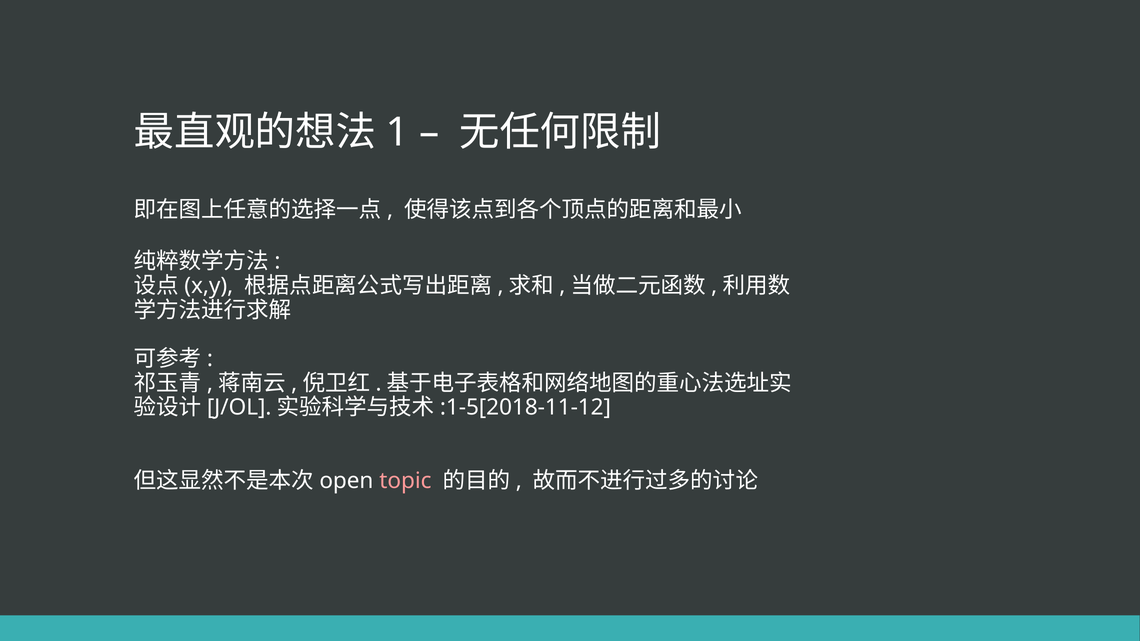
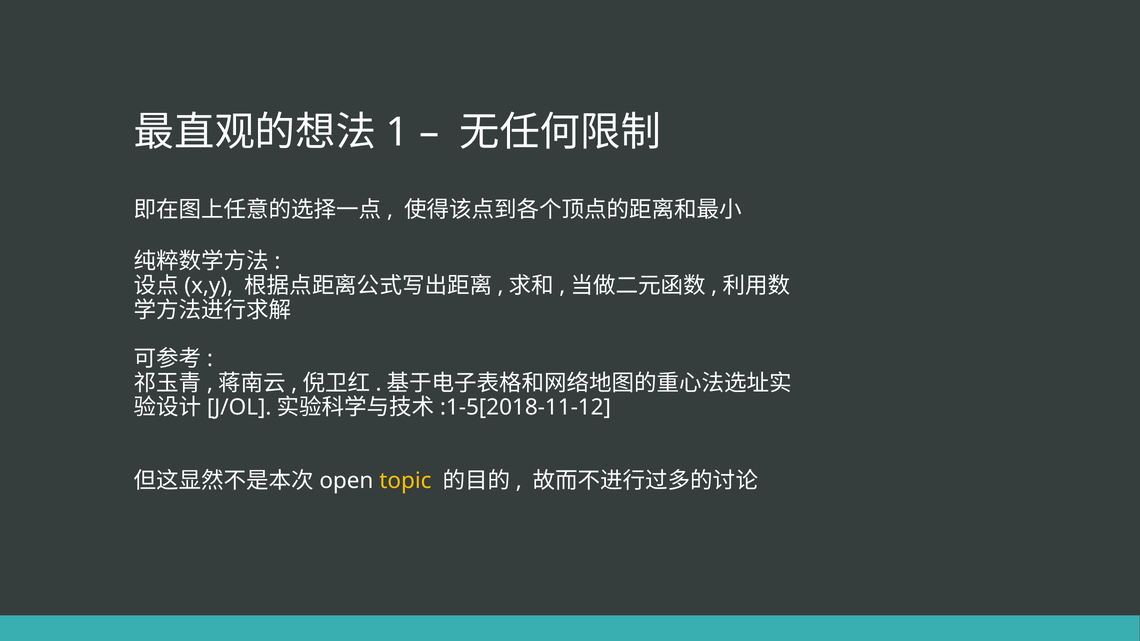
topic colour: pink -> yellow (405, 481)
